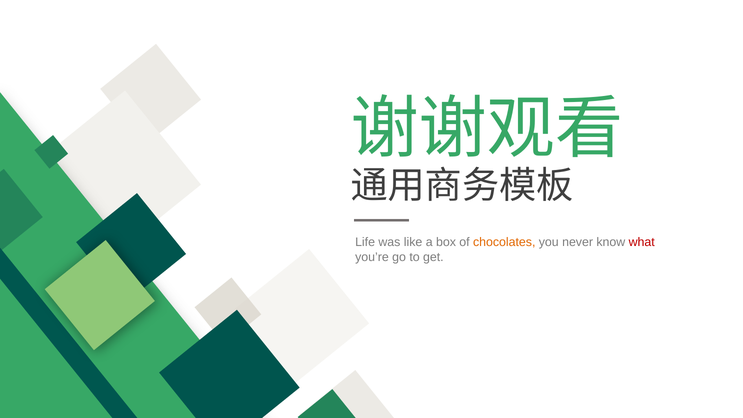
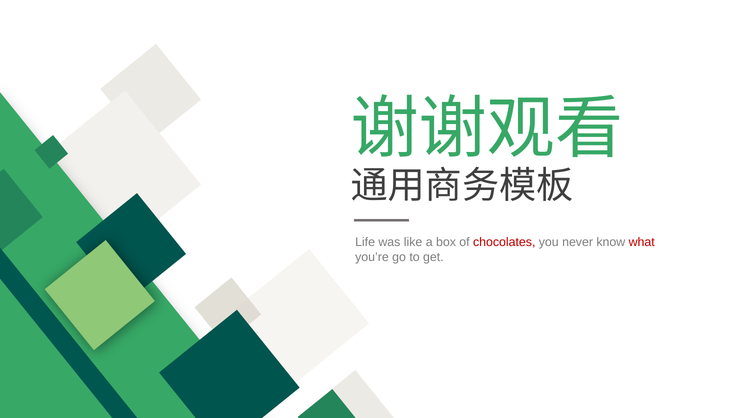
chocolates colour: orange -> red (504, 242)
